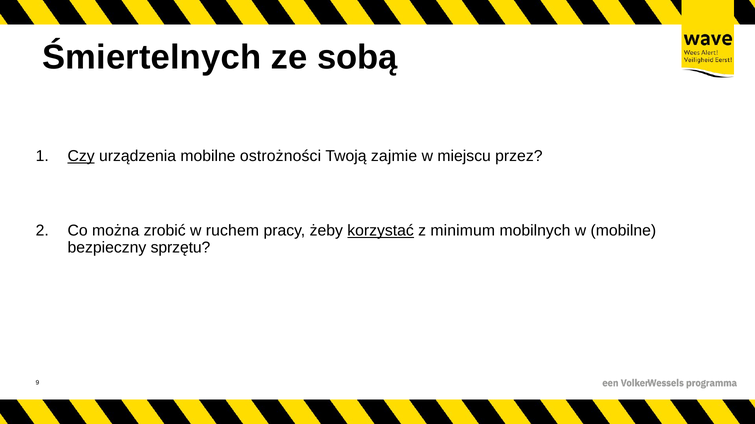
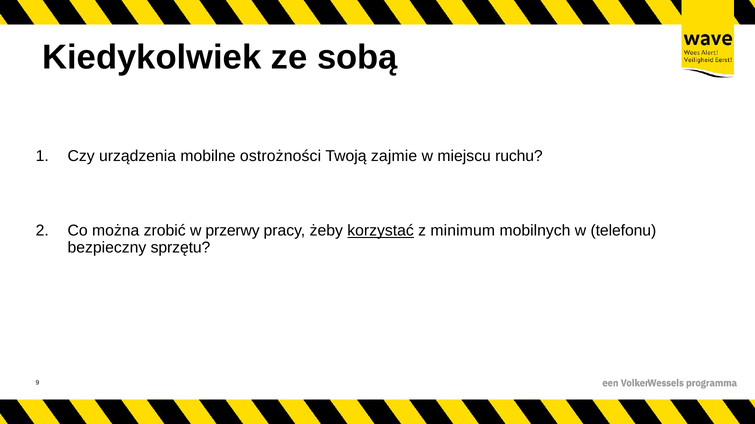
Śmiertelnych: Śmiertelnych -> Kiedykolwiek (152, 57)
Czy underline: present -> none (81, 156)
przez: przez -> ruchu (519, 156)
ruchem: ruchem -> przerwy (233, 231)
w mobilne: mobilne -> telefonu (623, 231)
